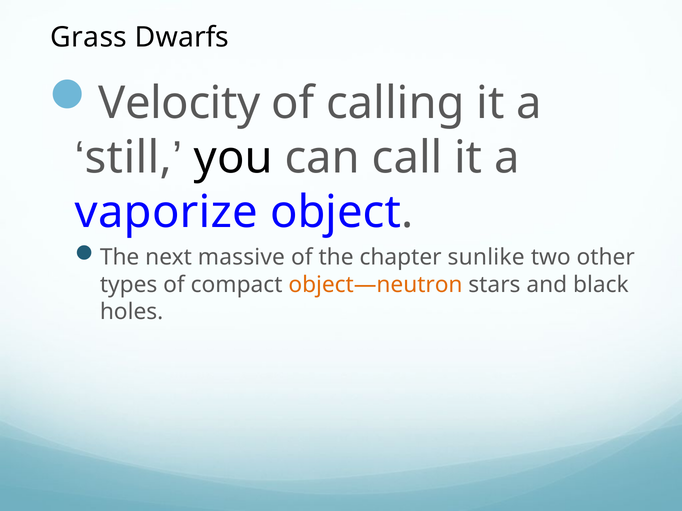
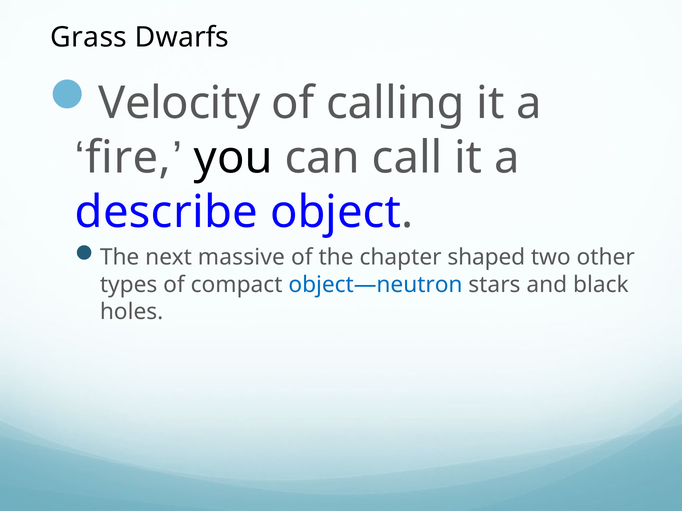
still: still -> fire (128, 158)
vaporize: vaporize -> describe (166, 213)
sunlike: sunlike -> shaped (486, 258)
object—neutron colour: orange -> blue (376, 285)
